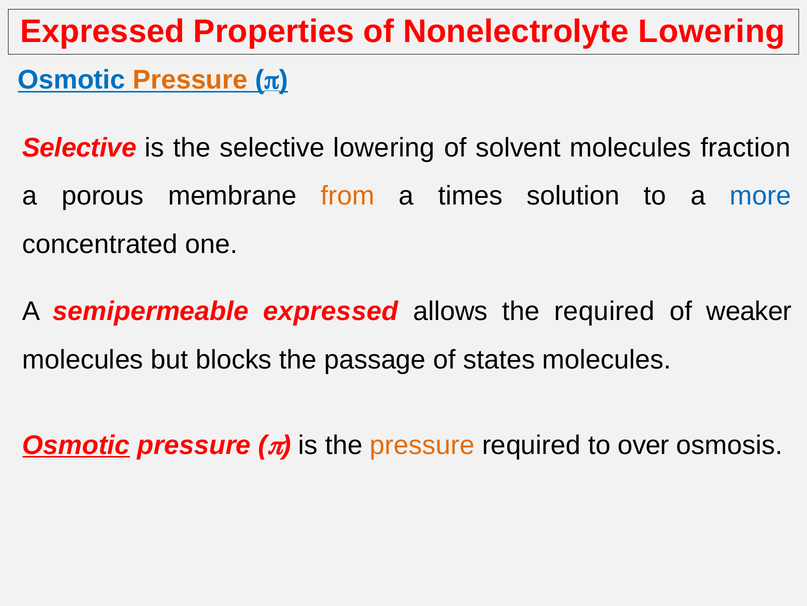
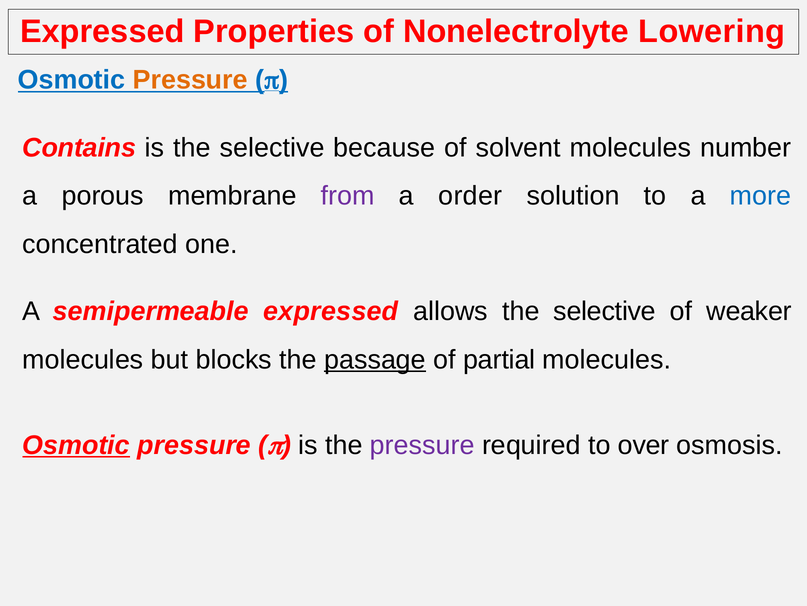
Selective: Selective -> Contains (79, 147)
selective lowering: lowering -> because (384, 147)
fraction: fraction -> number (746, 147)
from colour: orange -> purple (348, 196)
times: times -> order (470, 196)
allows the required: required -> selective (605, 311)
passage underline: none -> present (375, 359)
states: states -> partial (499, 359)
pressure colour: orange -> purple (422, 445)
